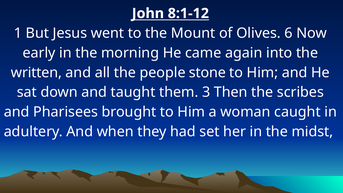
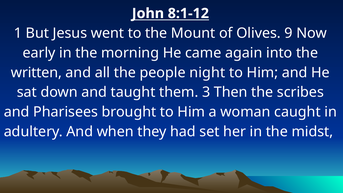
6: 6 -> 9 (289, 33)
stone: stone -> night (207, 73)
